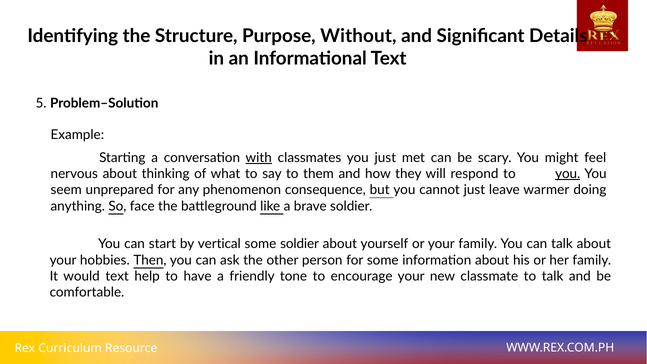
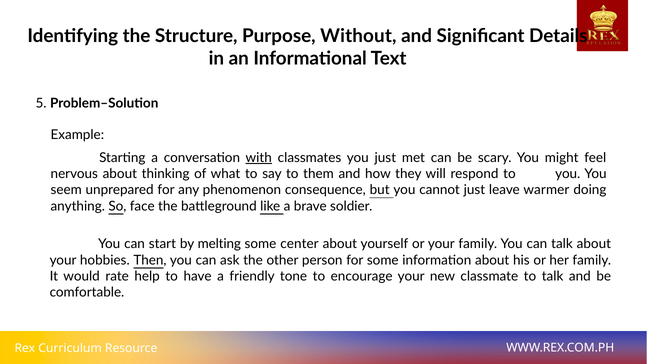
you underline: present -> none (568, 174)
vertical: vertical -> melting (219, 244)
some soldier: soldier -> center (299, 244)
would text: text -> rate (117, 276)
